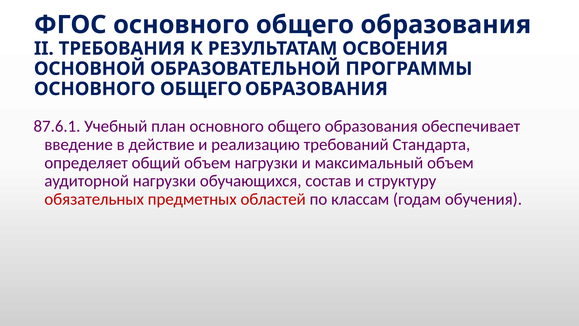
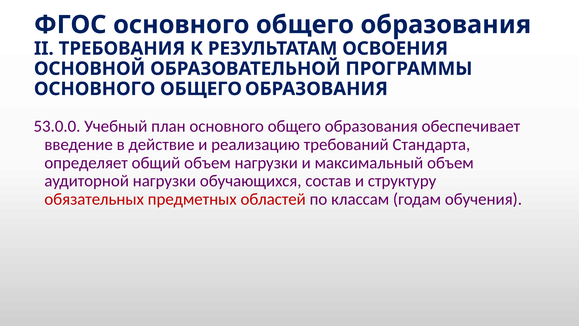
87.6.1: 87.6.1 -> 53.0.0 (57, 126)
